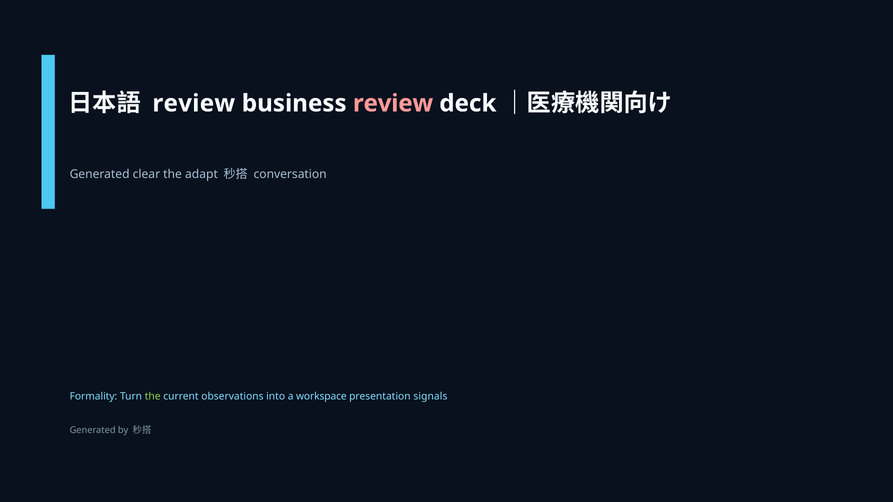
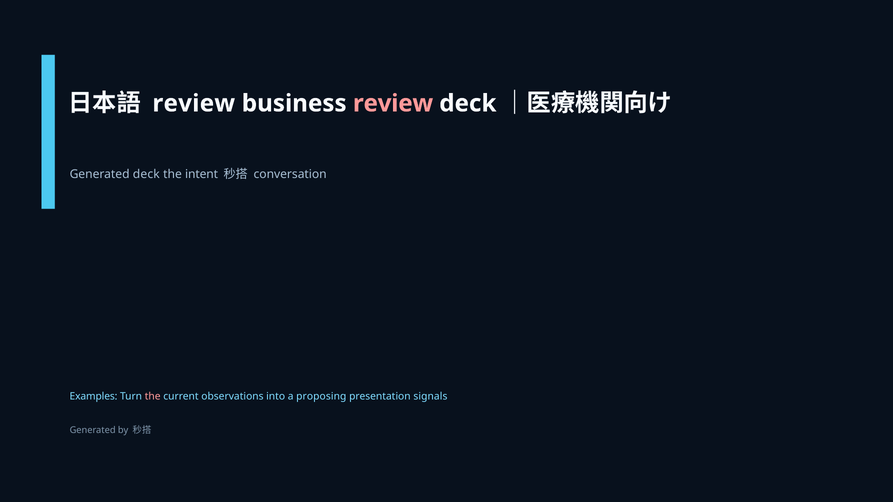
Generated clear: clear -> deck (146, 174)
adapt: adapt -> intent (202, 174)
Formality: Formality -> Examples (94, 397)
the colour: light green -> pink (153, 397)
workspace: workspace -> proposing (321, 397)
